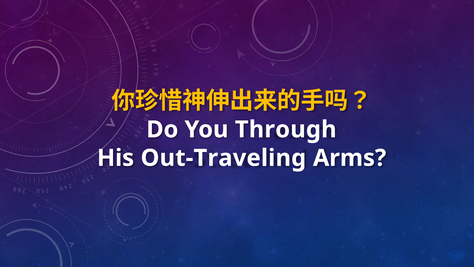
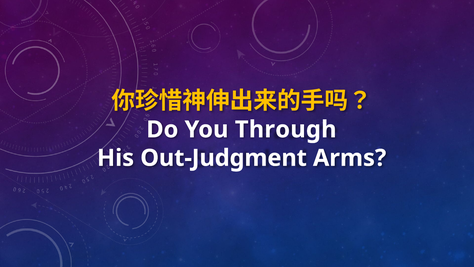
Out-Traveling: Out-Traveling -> Out-Judgment (224, 158)
